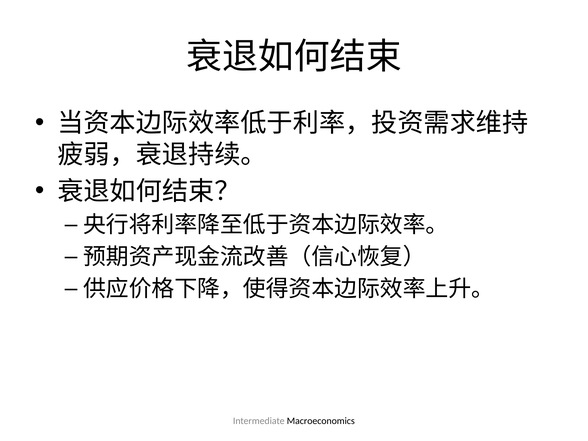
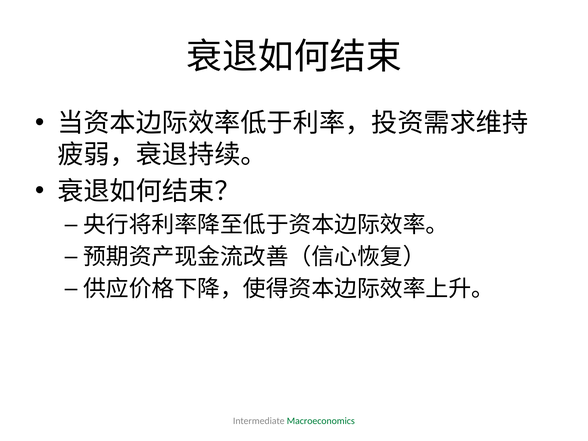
Macroeconomics colour: black -> green (321, 421)
